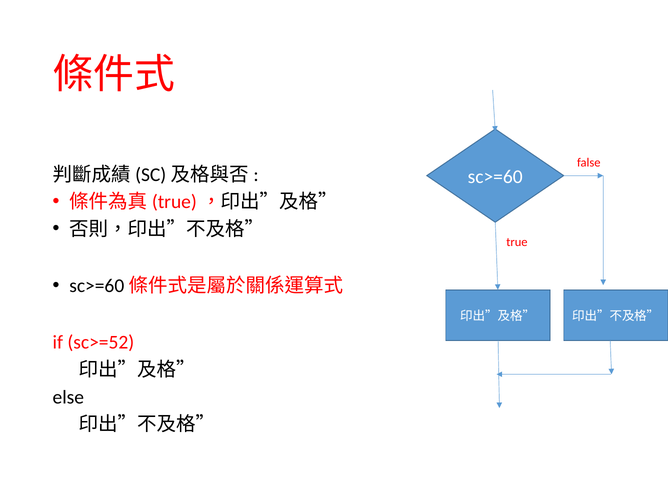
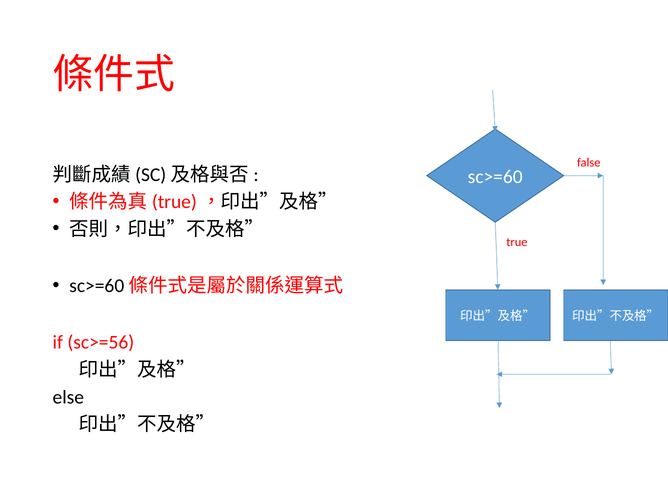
sc>=52: sc>=52 -> sc>=56 (101, 343)
